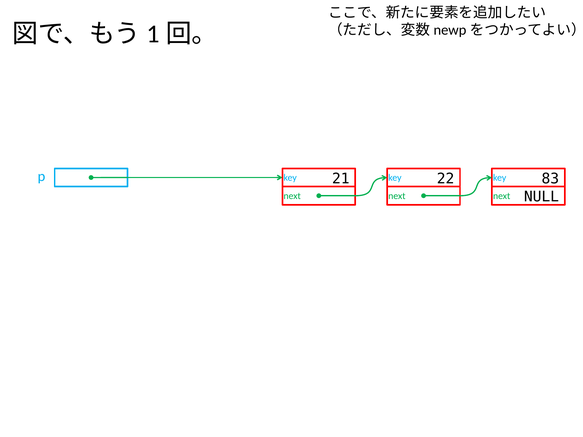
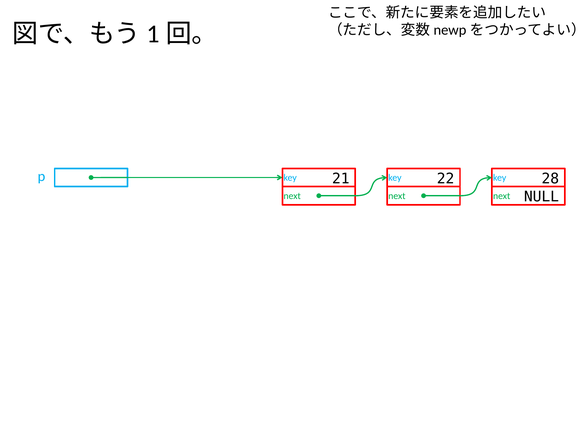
83: 83 -> 28 (550, 179)
